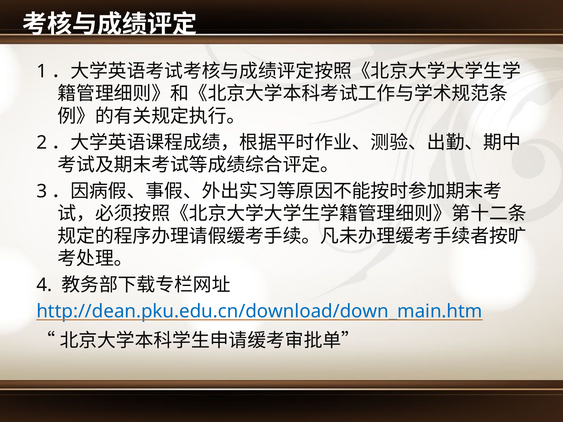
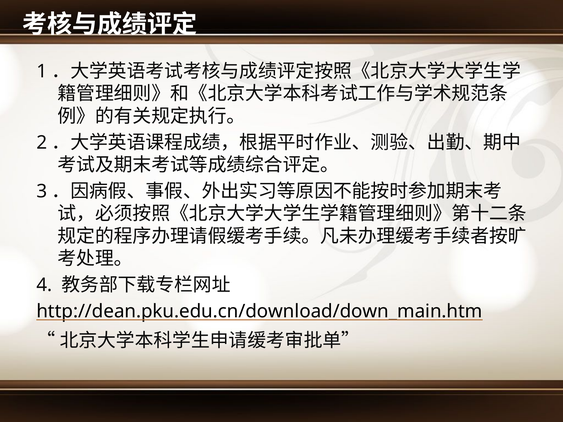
http://dean.pku.edu.cn/download/down_main.htm colour: blue -> black (259, 311)
